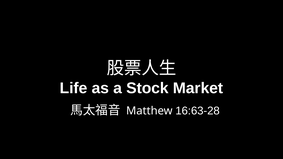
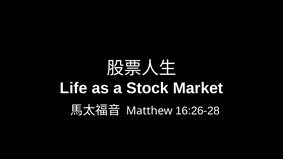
16:63-28: 16:63-28 -> 16:26-28 (198, 111)
